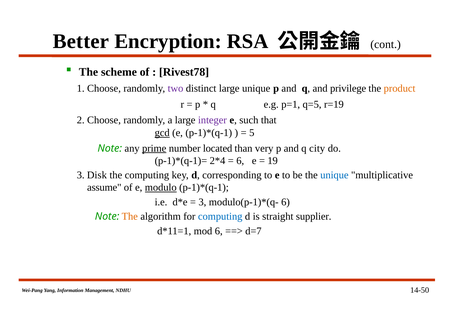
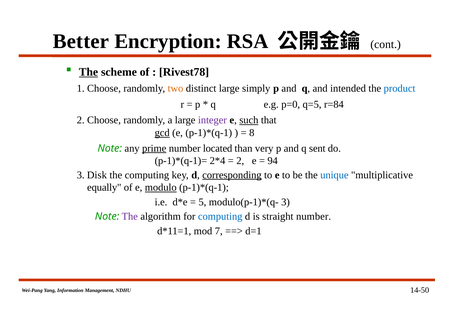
The underline: none -> present (88, 72)
two colour: purple -> orange (176, 89)
large unique: unique -> simply (256, 89)
privilege: privilege -> intended (348, 89)
product colour: orange -> blue (400, 89)
p=1: p=1 -> p=0 (291, 105)
r=19: r=19 -> r=84 (334, 105)
such underline: none -> present (249, 120)
5: 5 -> 8 (252, 133)
city: city -> sent (317, 149)
6: 6 -> 2 (240, 161)
19: 19 -> 94 (273, 161)
corresponding underline: none -> present (232, 175)
assume: assume -> equally (104, 188)
3: 3 -> 5 (202, 202)
6: 6 -> 3 (286, 202)
The colour: orange -> purple (130, 217)
straight supplier: supplier -> number (314, 217)
mod 6: 6 -> 7 (219, 231)
d=7: d=7 -> d=1 (253, 231)
